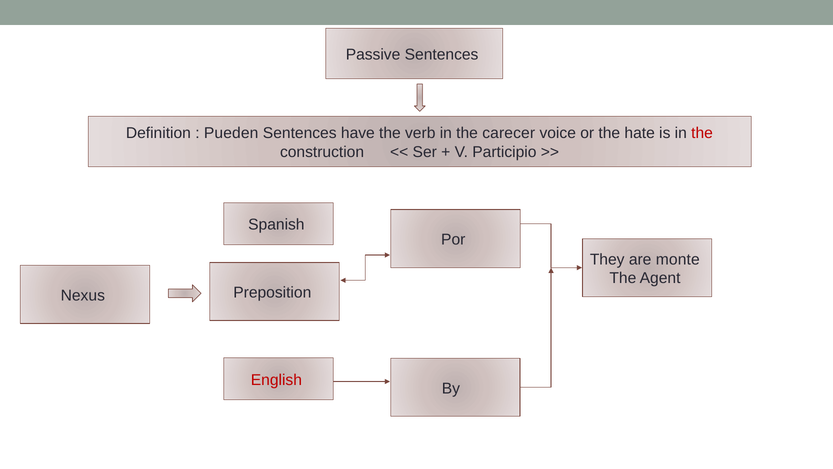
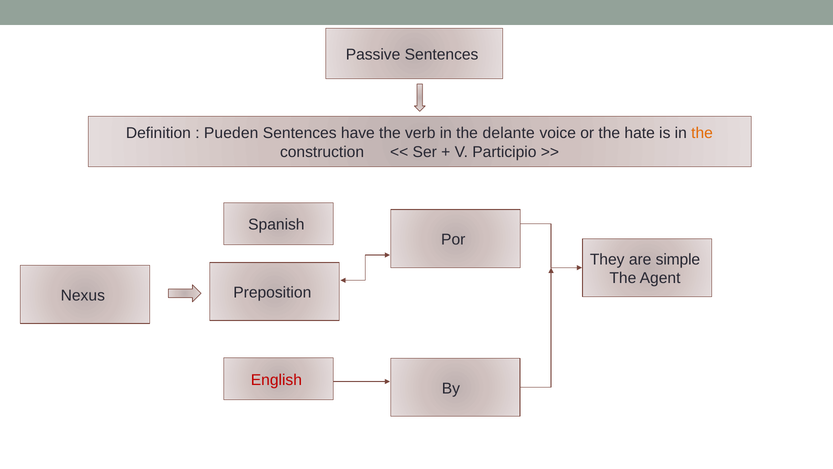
carecer: carecer -> delante (509, 133)
the colour: red -> orange (702, 133)
monte: monte -> simple (678, 259)
